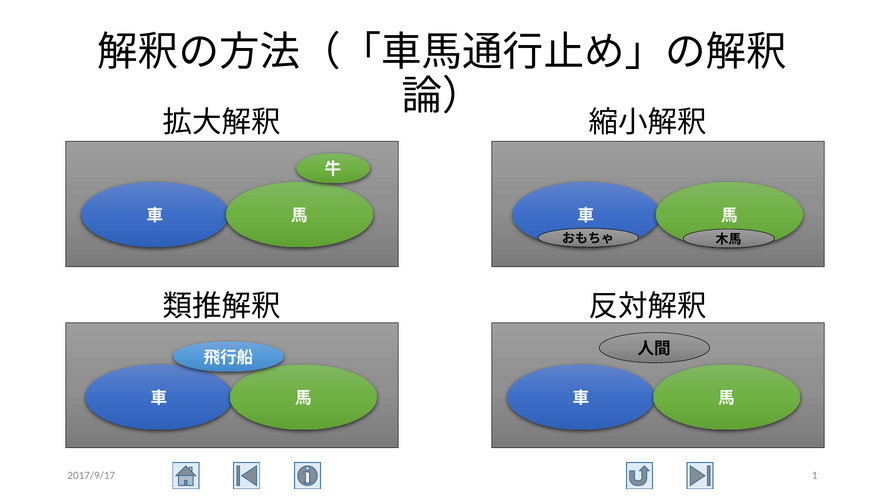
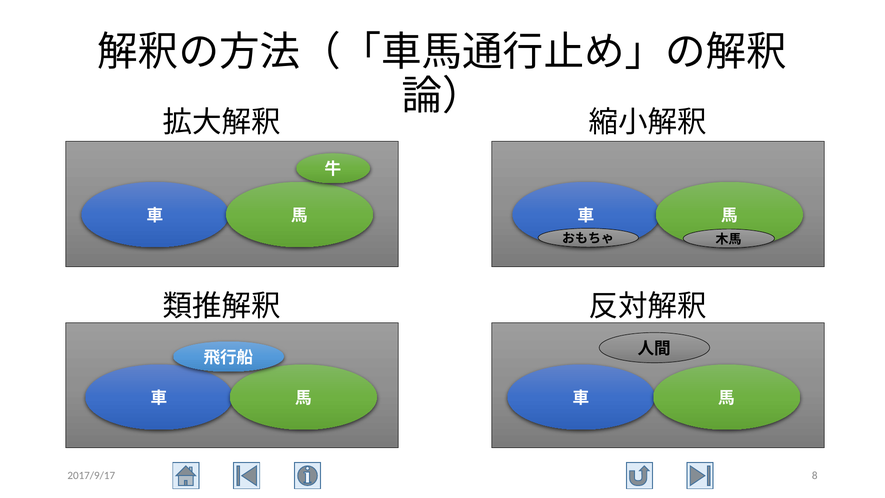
1: 1 -> 8 (815, 475)
